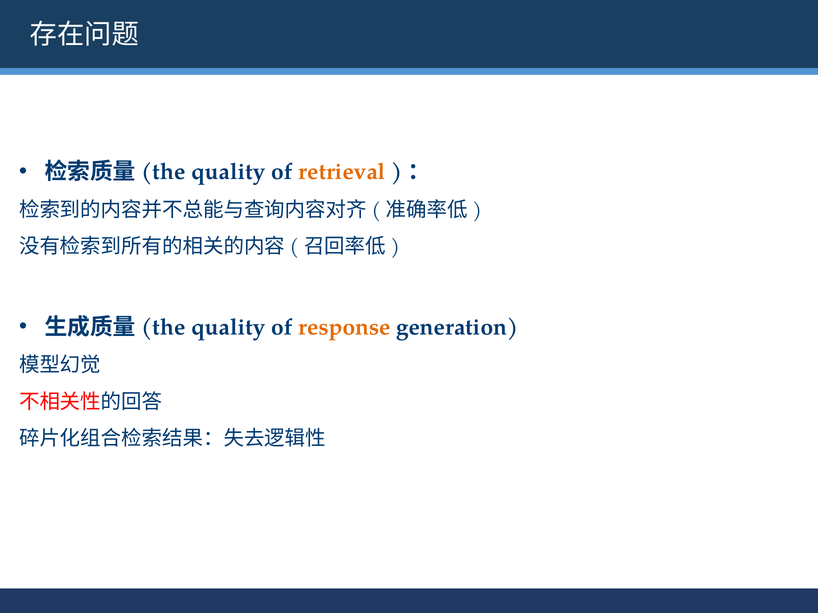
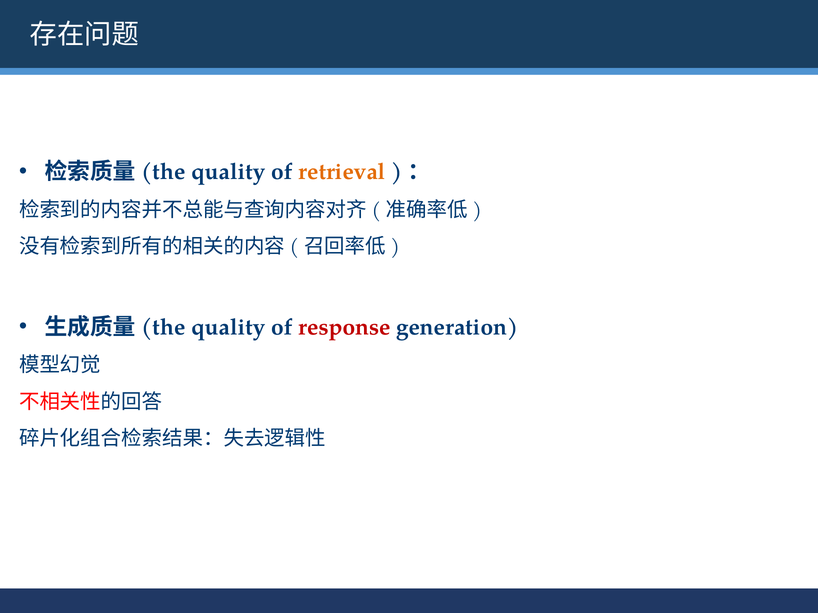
response colour: orange -> red (344, 327)
